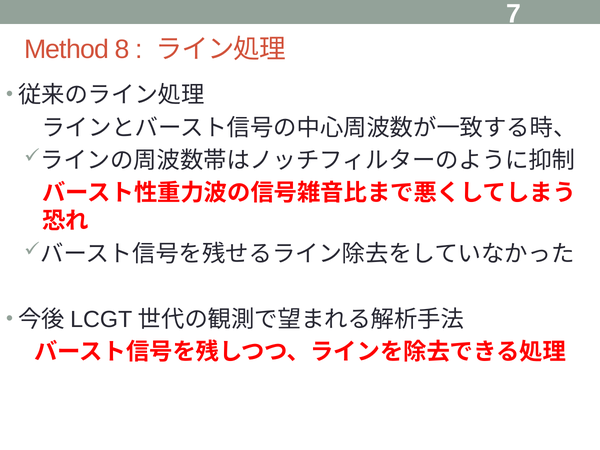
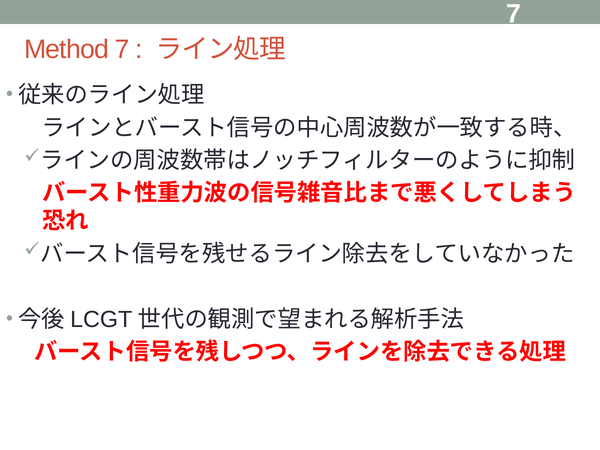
Method 8: 8 -> 7 (122, 50)
